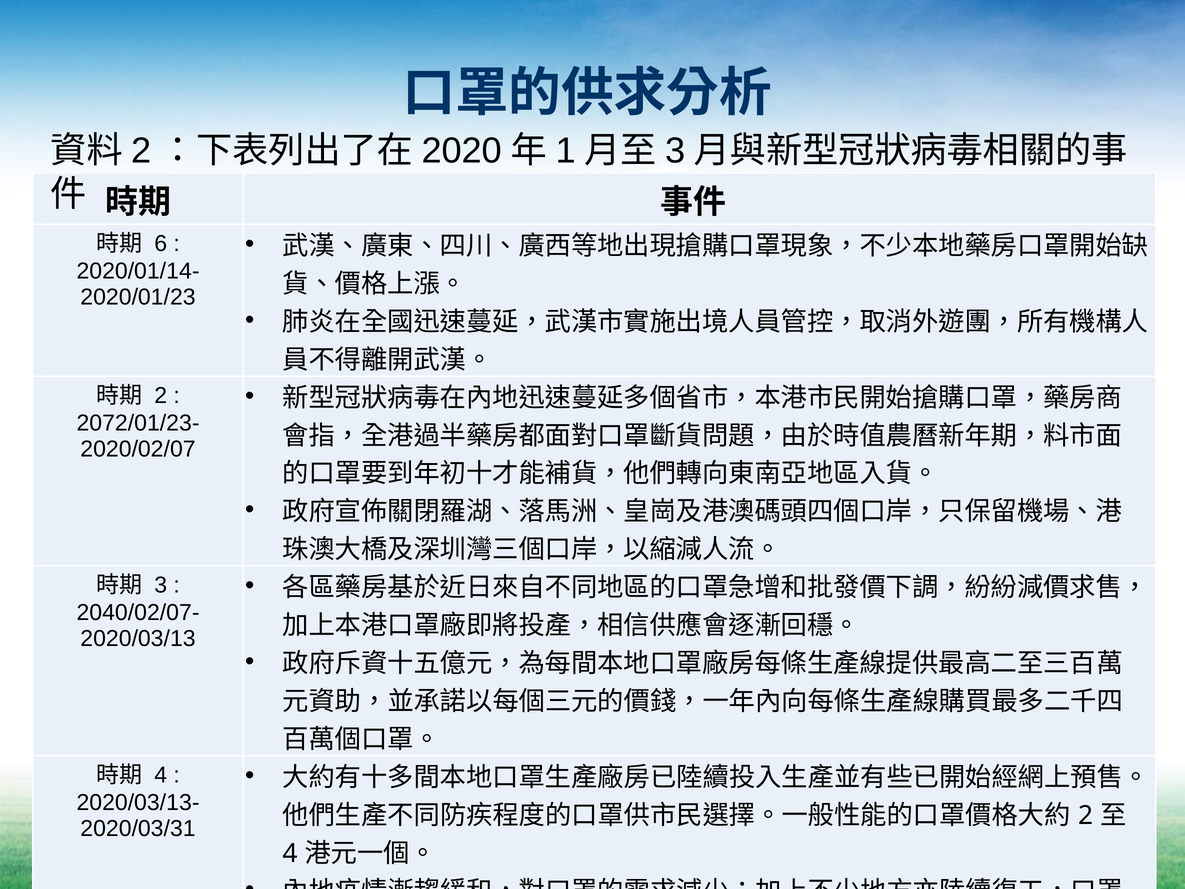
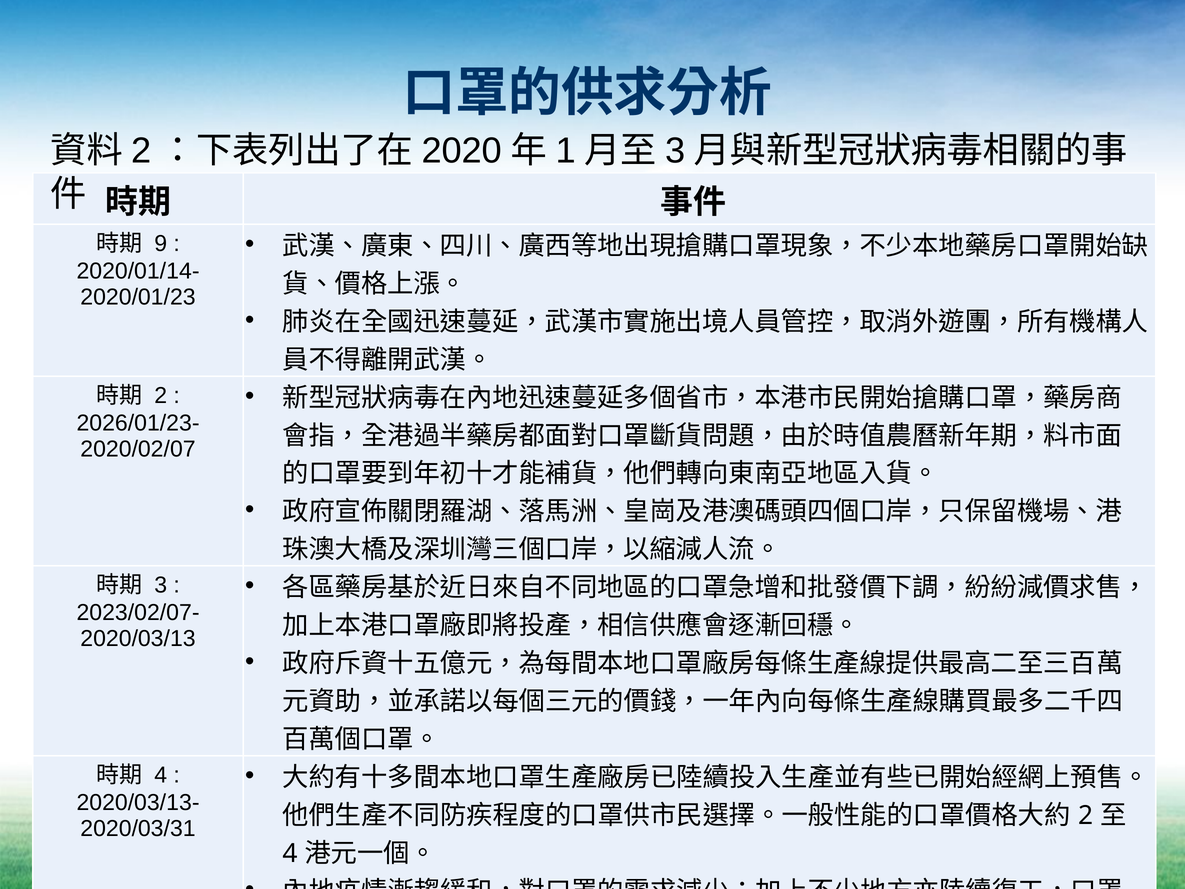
6: 6 -> 9 (161, 244)
2072/01/23-: 2072/01/23- -> 2026/01/23- (138, 423)
2040/02/07-: 2040/02/07- -> 2023/02/07- (138, 613)
